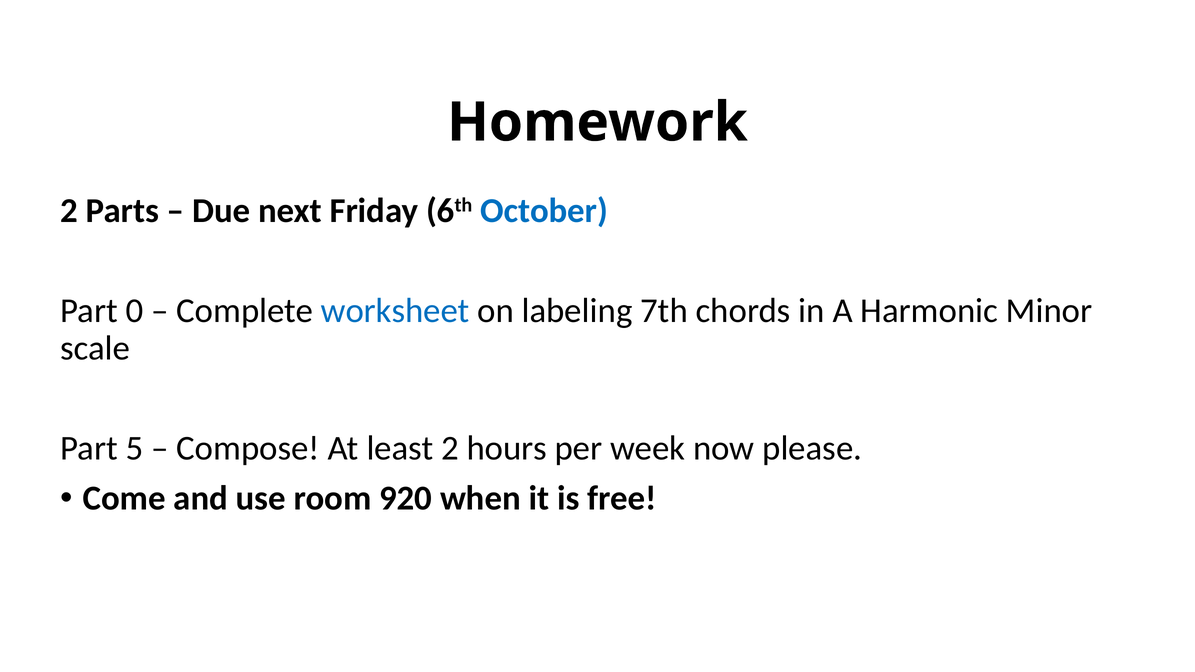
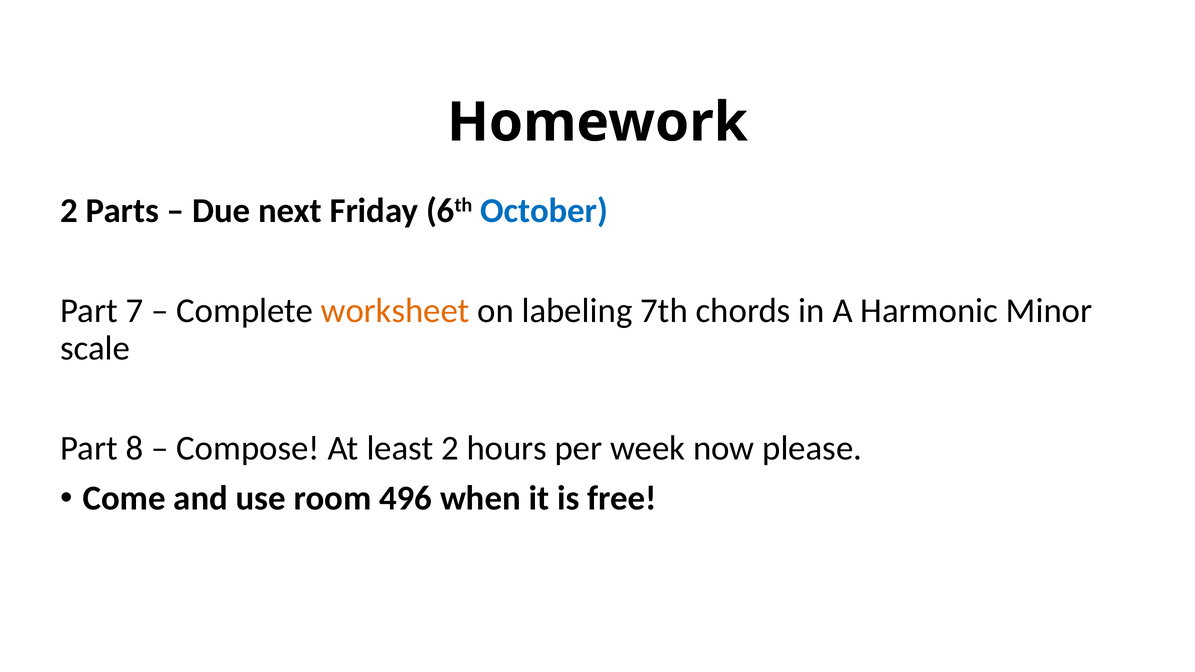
0: 0 -> 7 (134, 311)
worksheet colour: blue -> orange (395, 311)
5: 5 -> 8 (134, 449)
920: 920 -> 496 (406, 499)
